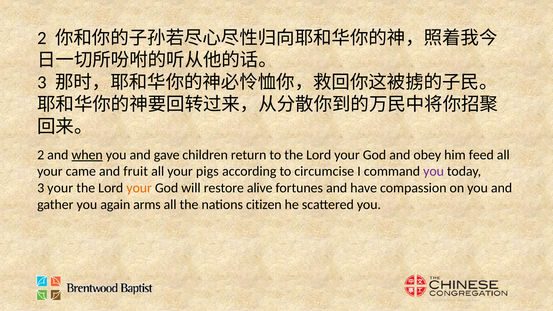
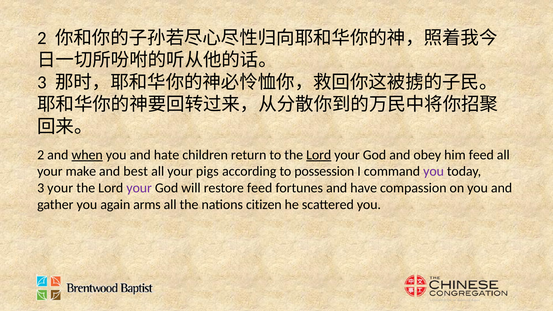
gave: gave -> hate (167, 155)
Lord underline: none -> present (319, 155)
came: came -> make (81, 171)
fruit: fruit -> best (136, 171)
circumcise: circumcise -> possession (324, 171)
your colour: orange -> purple (139, 188)
restore alive: alive -> feed (260, 188)
